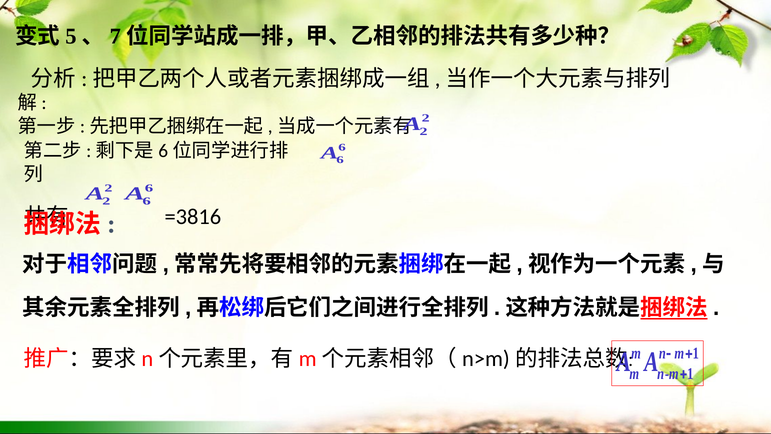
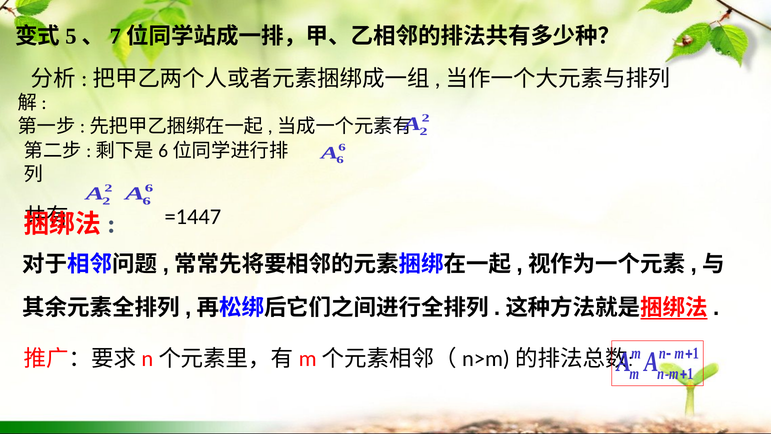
=3816: =3816 -> =1447 (193, 217)
